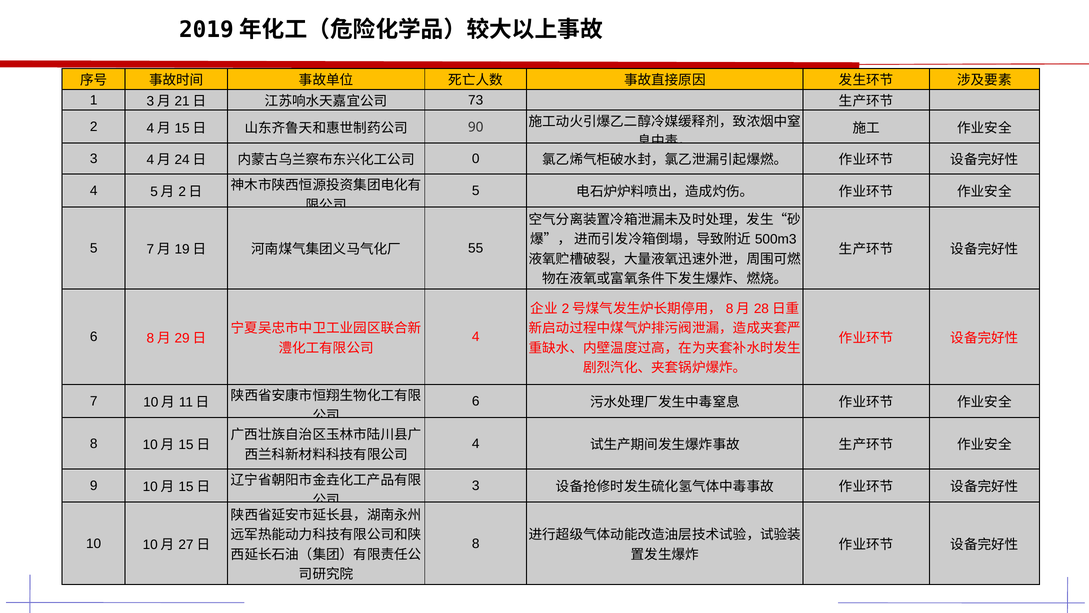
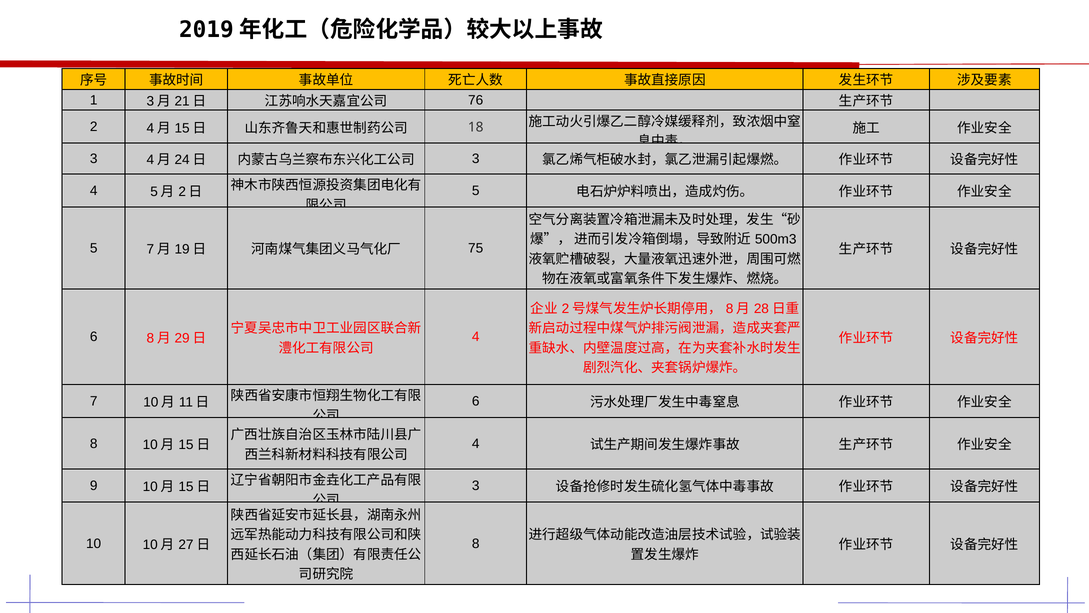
73: 73 -> 76 (476, 100)
90: 90 -> 18 (476, 127)
0: 0 -> 3 (476, 159)
55: 55 -> 75 (476, 248)
